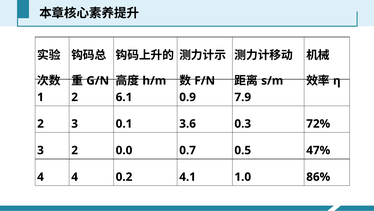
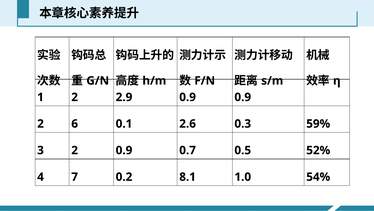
6.1: 6.1 -> 2.9 (124, 97)
0.9 7.9: 7.9 -> 0.9 (243, 97)
2 3: 3 -> 6 (75, 123)
3.6: 3.6 -> 2.6 (188, 123)
72%: 72% -> 59% (318, 123)
2 0.0: 0.0 -> 0.9 (124, 150)
47%: 47% -> 52% (318, 150)
4 4: 4 -> 7 (75, 176)
4.1: 4.1 -> 8.1 (188, 176)
86%: 86% -> 54% (318, 176)
